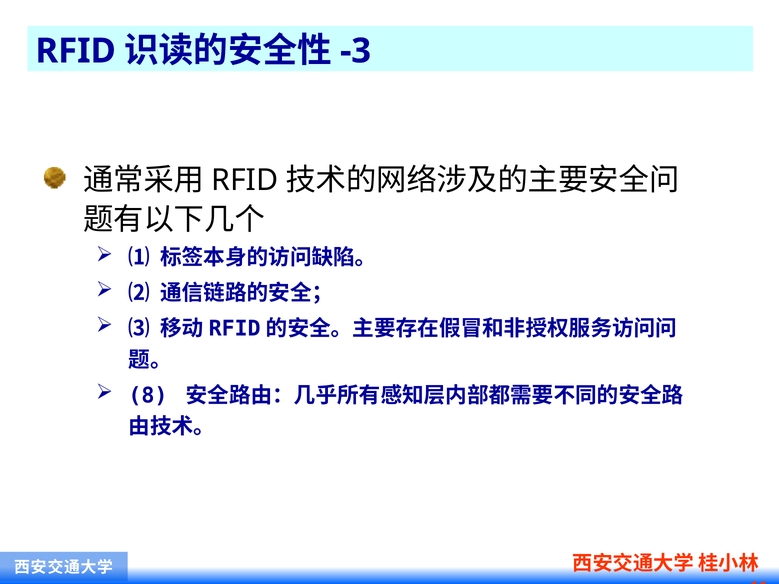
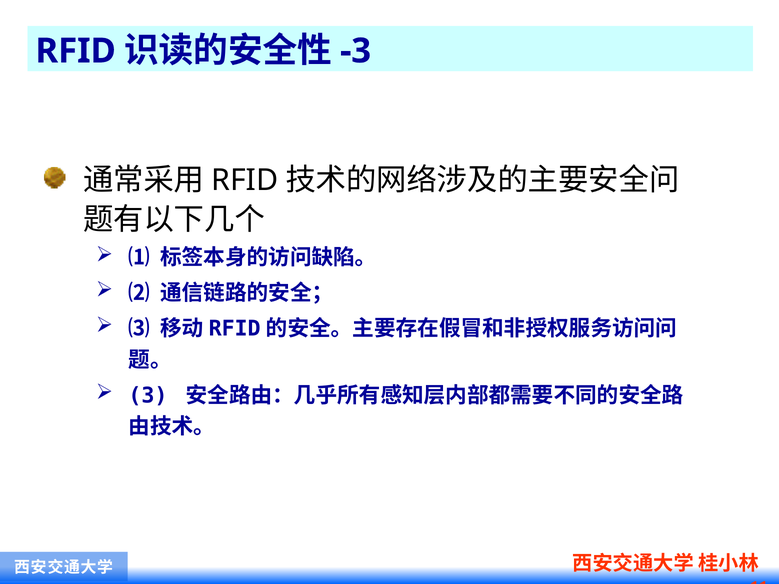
8: 8 -> 3 (148, 396)
